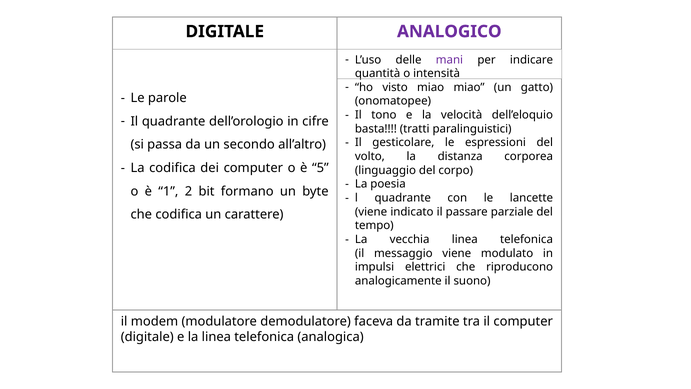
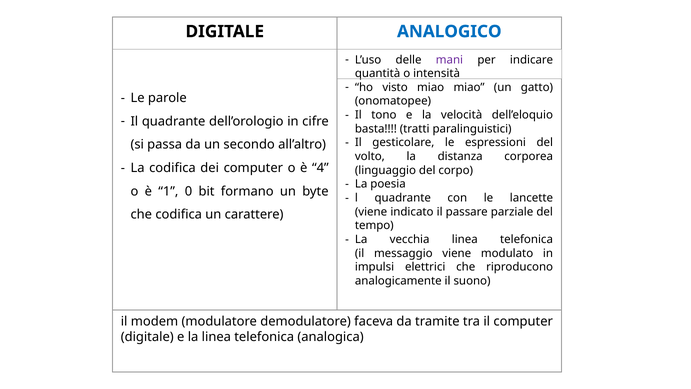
ANALOGICO colour: purple -> blue (449, 31)
5: 5 -> 4 (320, 168)
2: 2 -> 0 (189, 191)
